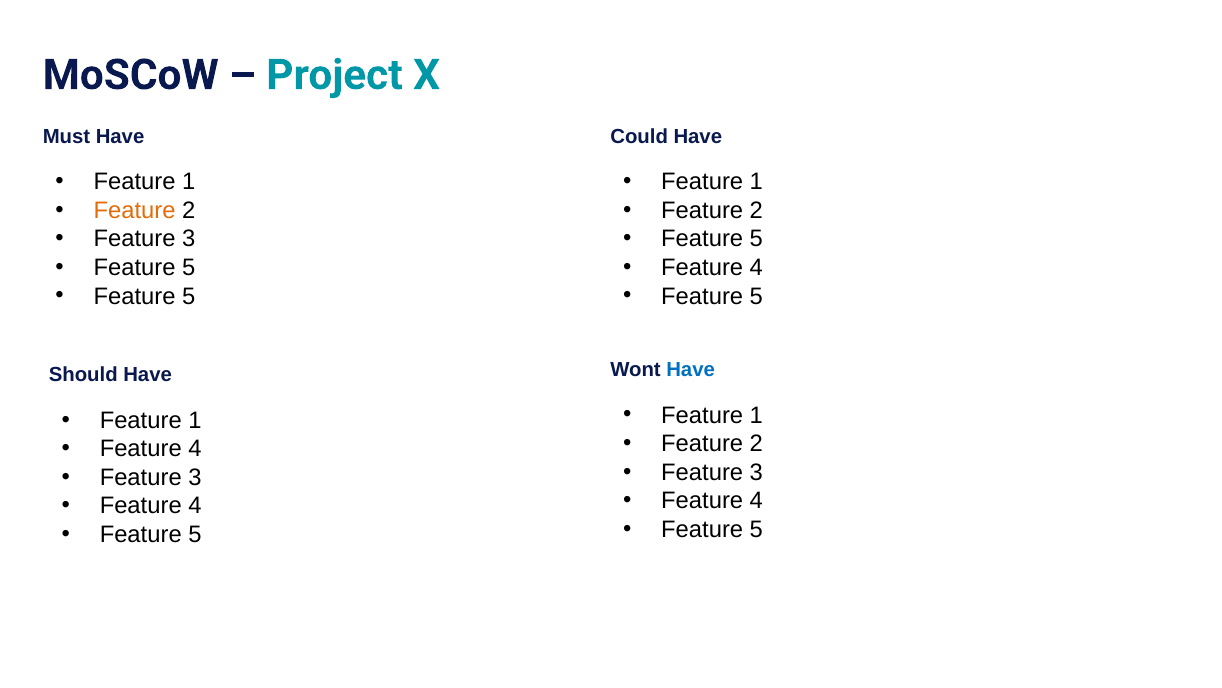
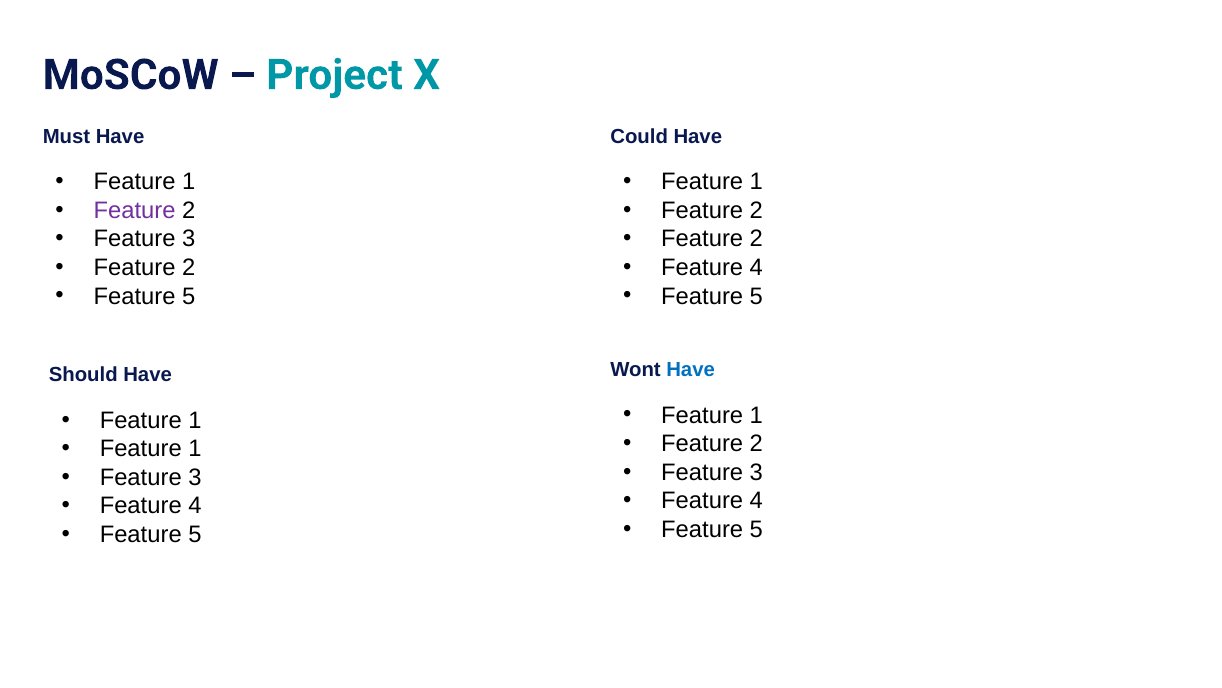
Feature colour: orange -> purple (135, 210)
5: 5 -> 2 (756, 239)
5: 5 -> 2 (189, 267)
4: 4 -> 1 (195, 449)
